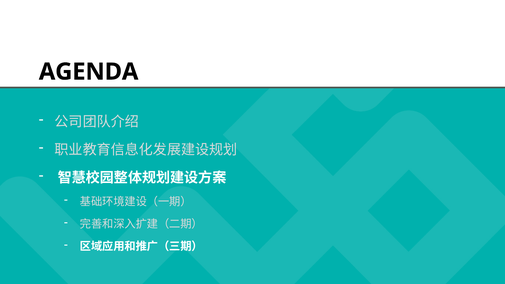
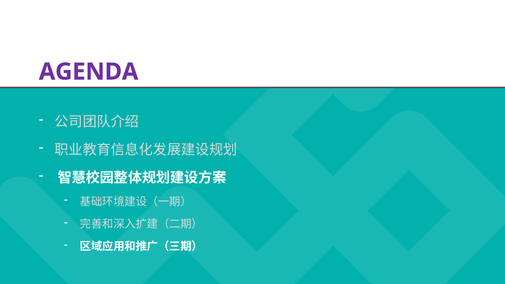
AGENDA colour: black -> purple (89, 72)
